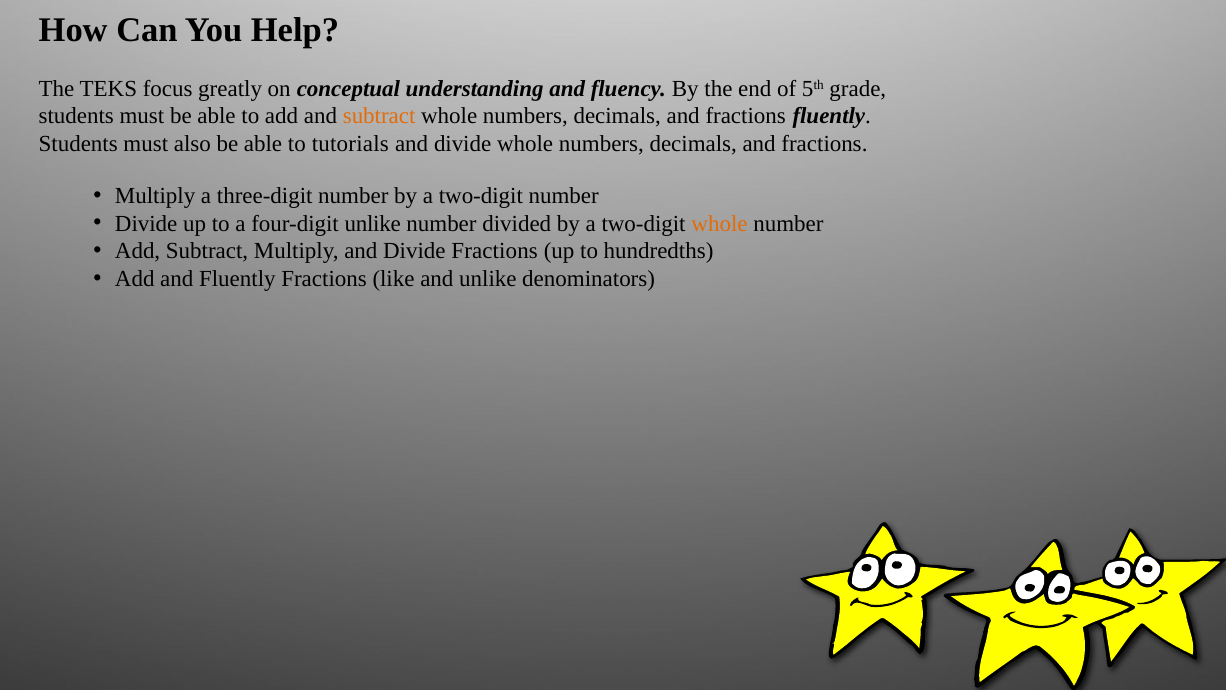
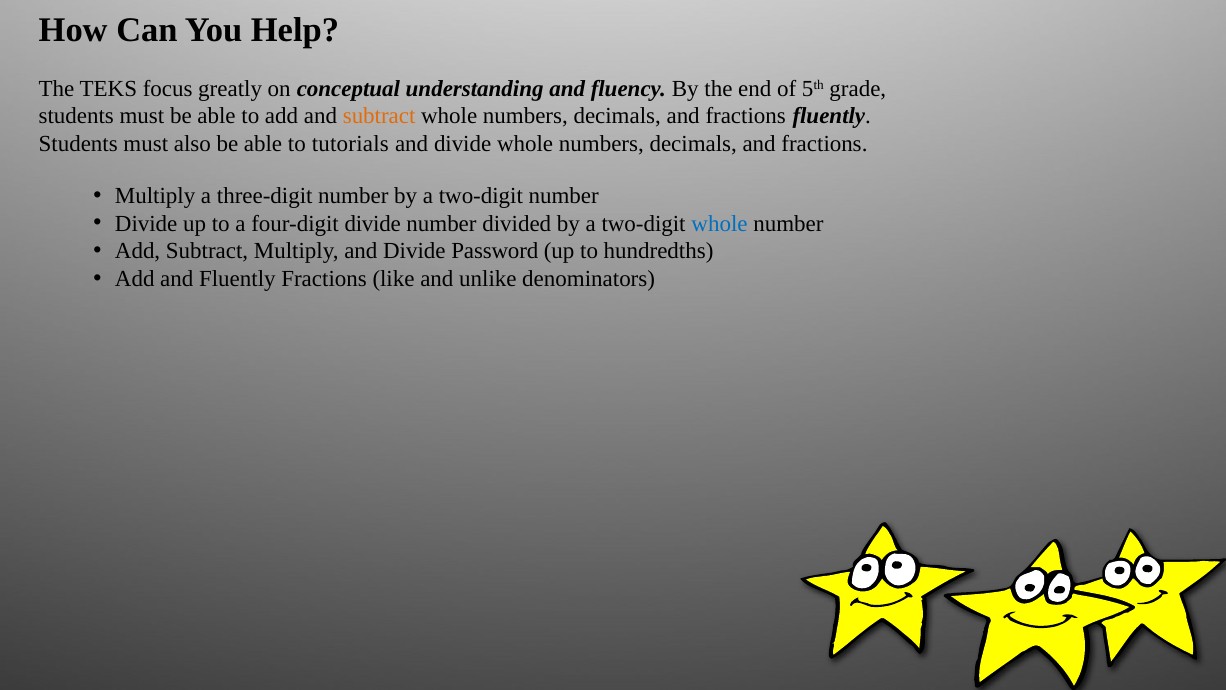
four-digit unlike: unlike -> divide (373, 223)
whole colour: orange -> blue (720, 223)
Divide Fractions: Fractions -> Password (495, 251)
